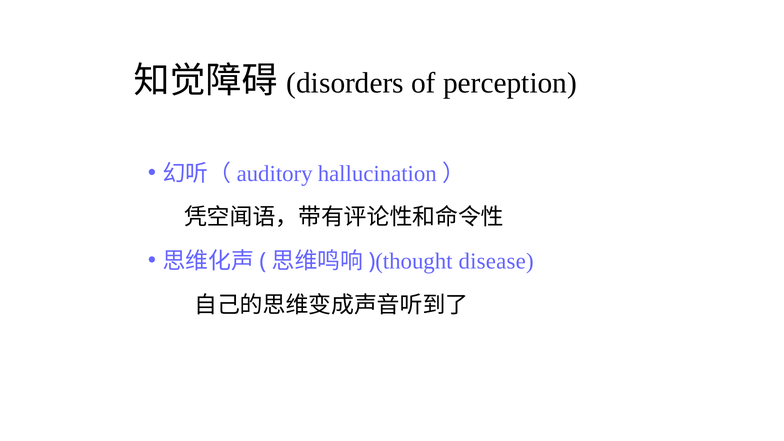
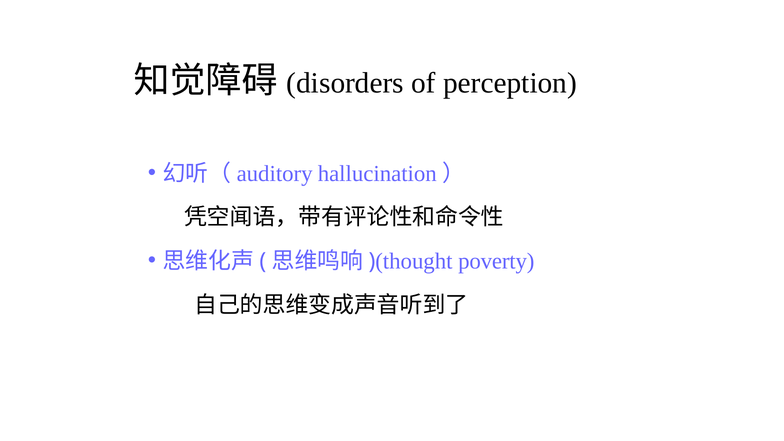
disease: disease -> poverty (496, 261)
